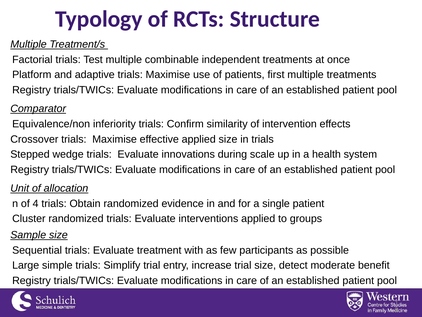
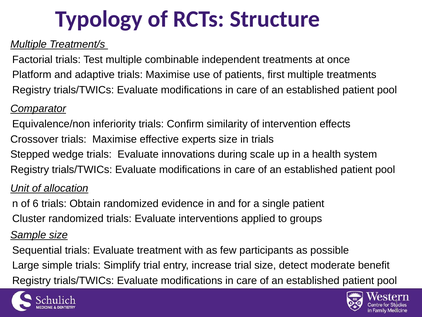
effective applied: applied -> experts (199, 139)
4: 4 -> 6 (36, 203)
